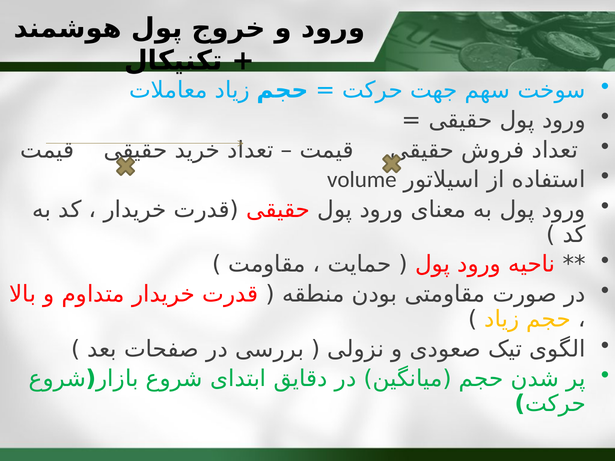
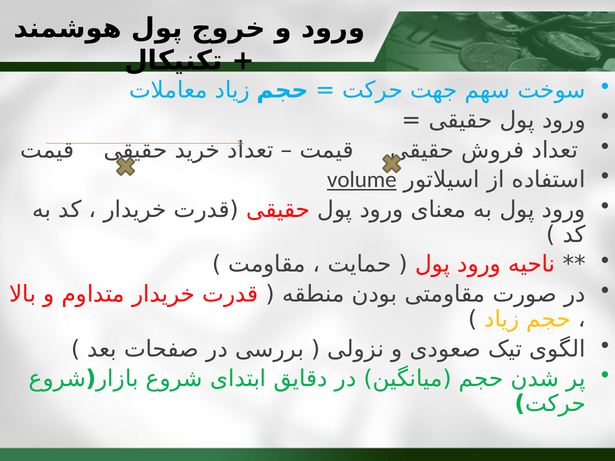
volume underline: none -> present (362, 180)
